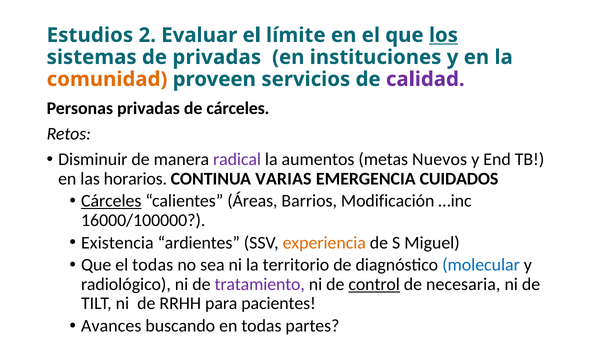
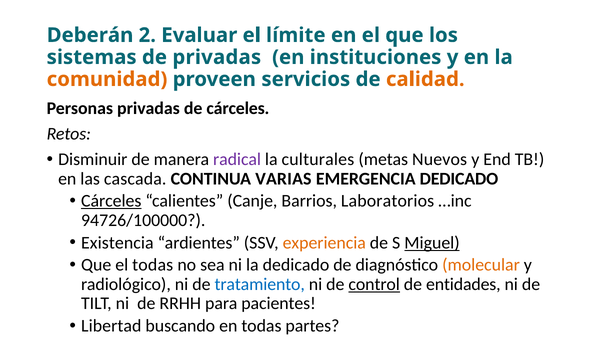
Estudios: Estudios -> Deberán (90, 35)
los underline: present -> none (443, 35)
calidad colour: purple -> orange (425, 79)
aumentos: aumentos -> culturales (318, 160)
horarios: horarios -> cascada (135, 179)
EMERGENCIA CUIDADOS: CUIDADOS -> DEDICADO (459, 179)
Áreas: Áreas -> Canje (252, 201)
Modificación: Modificación -> Laboratorios (388, 201)
16000/100000: 16000/100000 -> 94726/100000 (143, 220)
Miguel underline: none -> present (432, 243)
la territorio: territorio -> dedicado (296, 265)
molecular colour: blue -> orange (481, 265)
tratamiento colour: purple -> blue (260, 285)
necesaria: necesaria -> entidades (463, 285)
Avances: Avances -> Libertad (111, 326)
